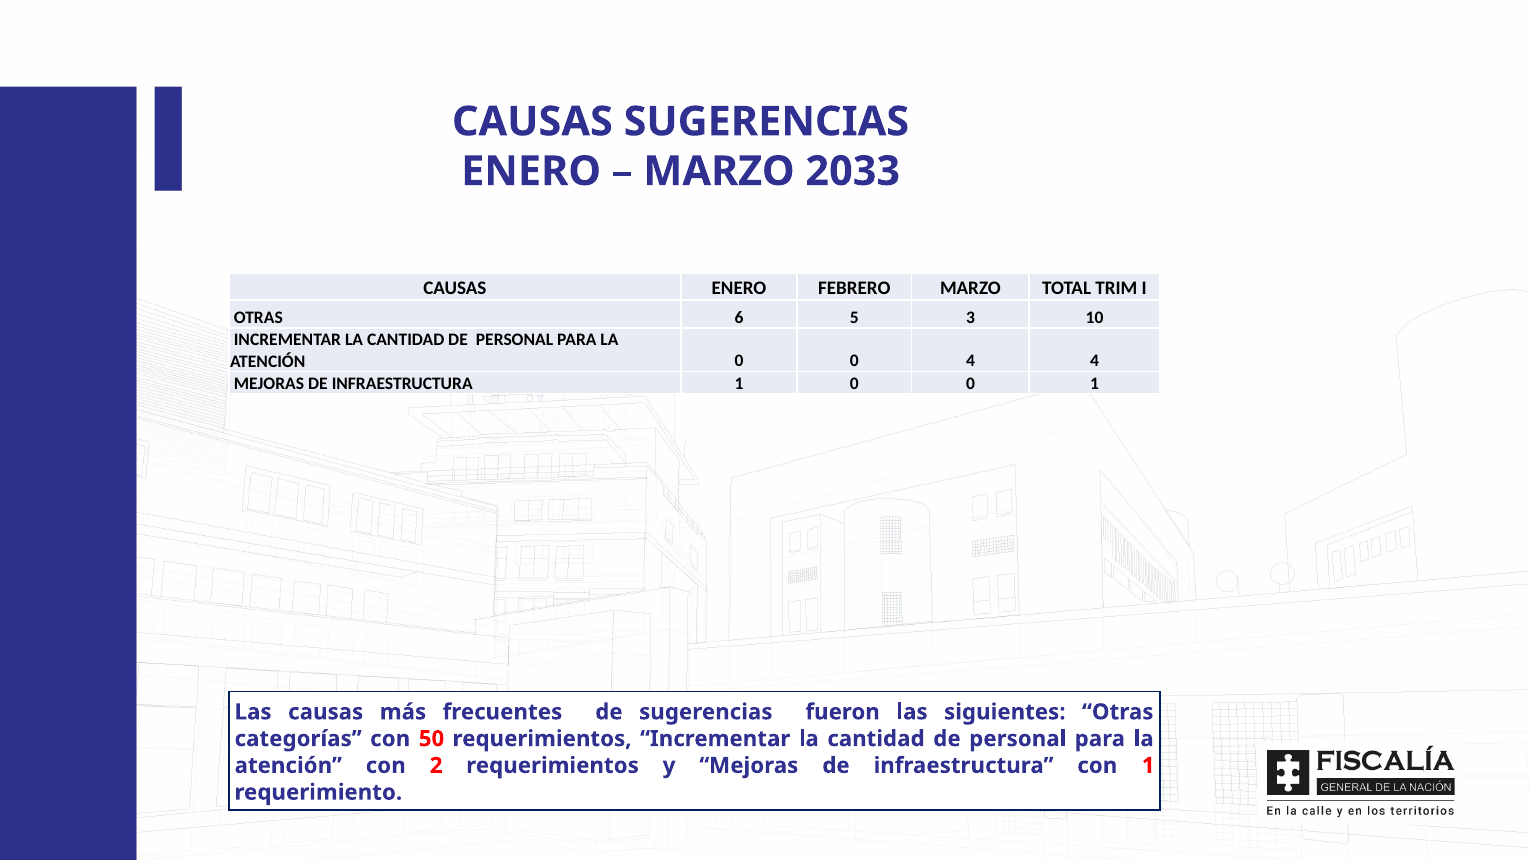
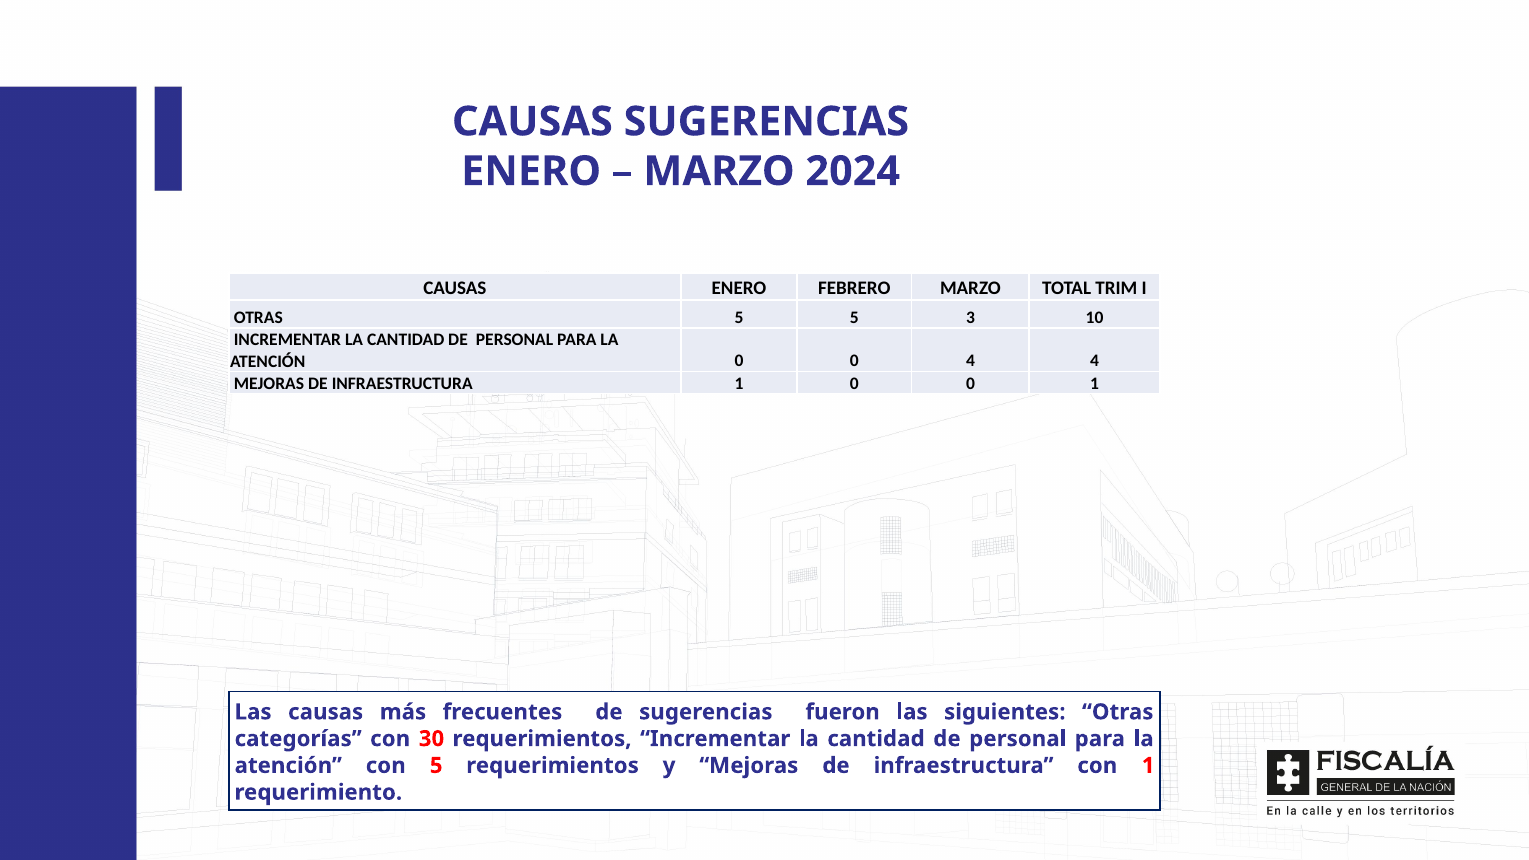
2033: 2033 -> 2024 (853, 171)
OTRAS 6: 6 -> 5 (739, 317)
50: 50 -> 30 (432, 739)
con 2: 2 -> 5 (436, 766)
